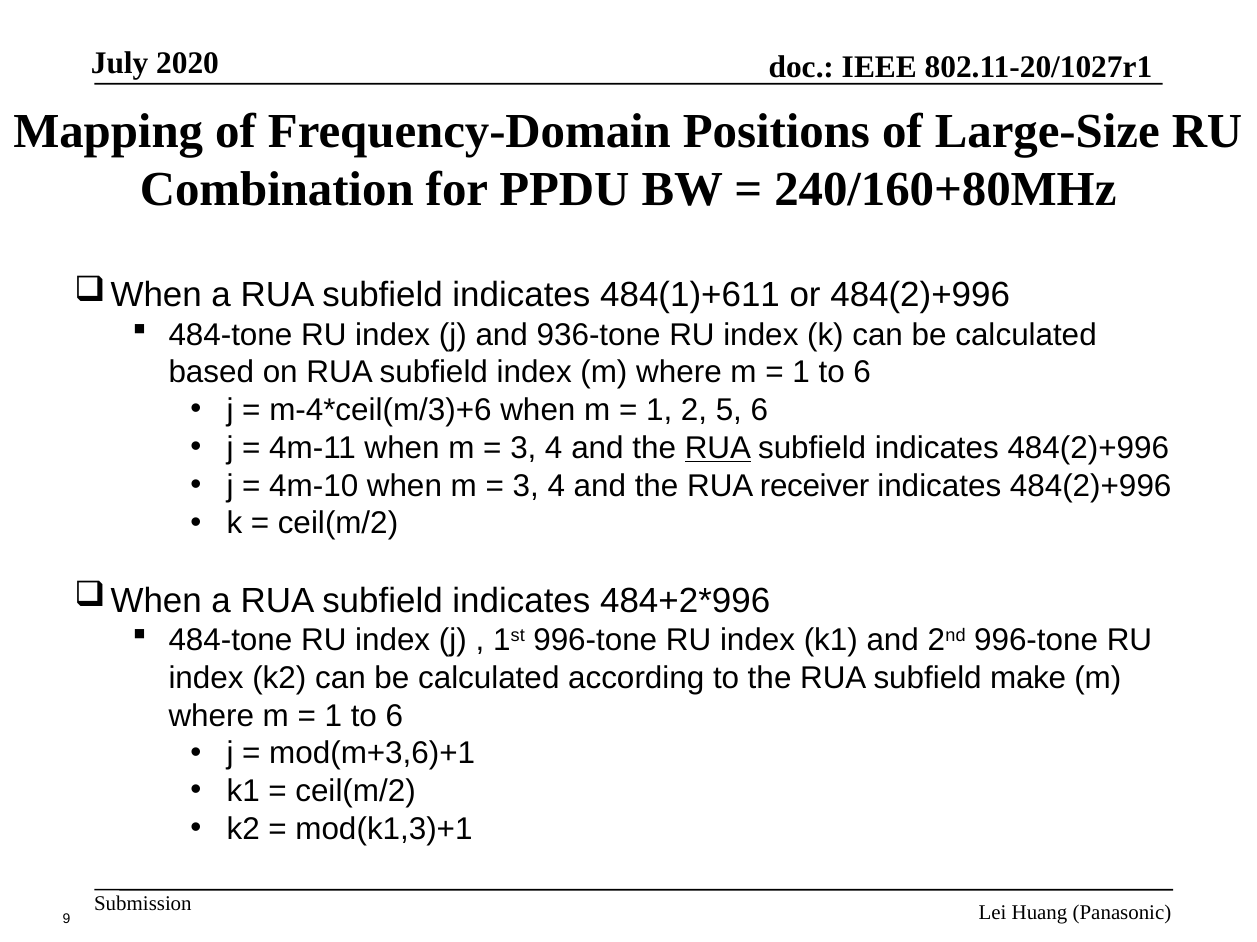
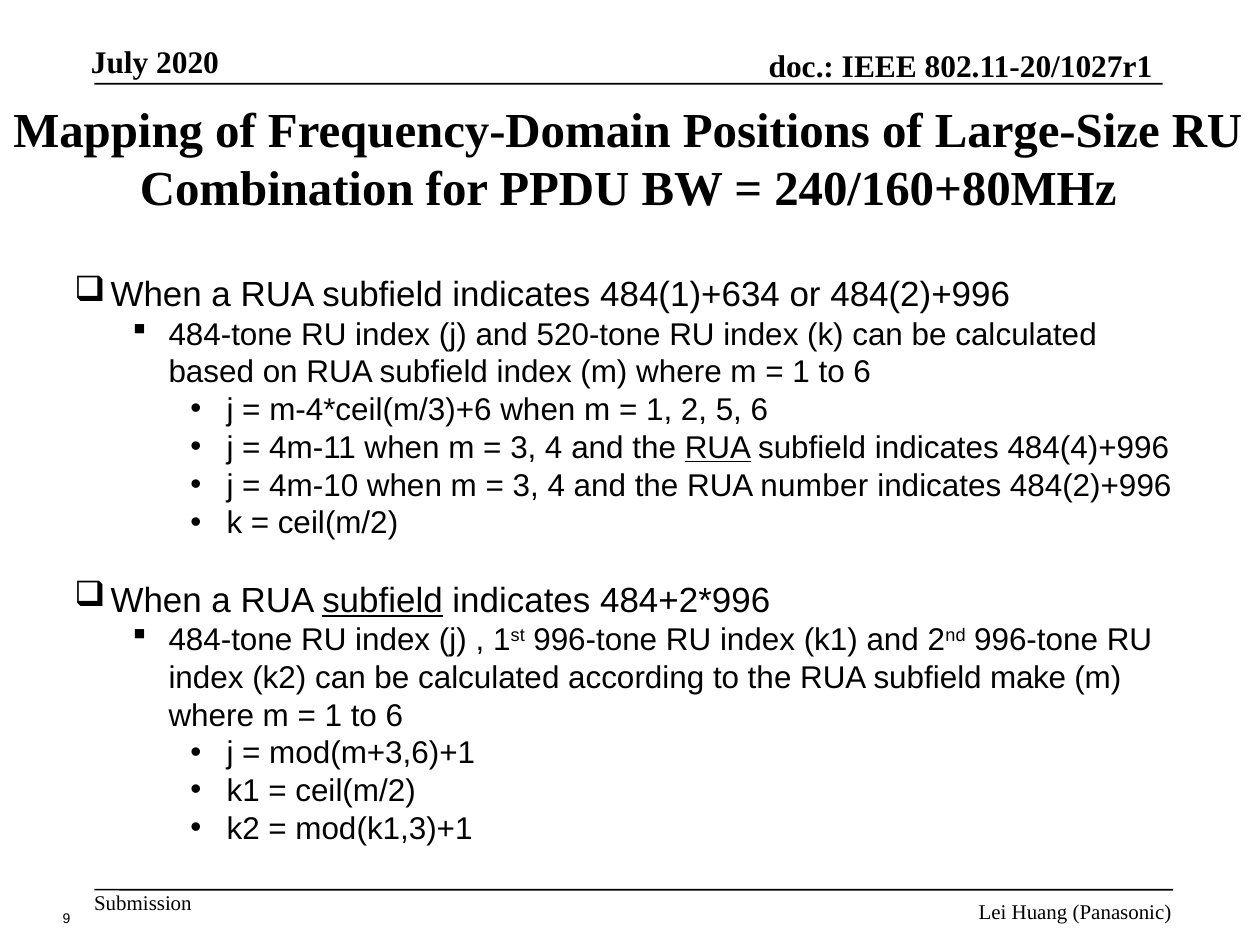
484(1)+611: 484(1)+611 -> 484(1)+634 (690, 296)
936-tone: 936-tone -> 520-tone (599, 335)
subfield indicates 484(2)+996: 484(2)+996 -> 484(4)+996 (1088, 448)
receiver: receiver -> number (814, 486)
subfield underline: none -> present (383, 602)
